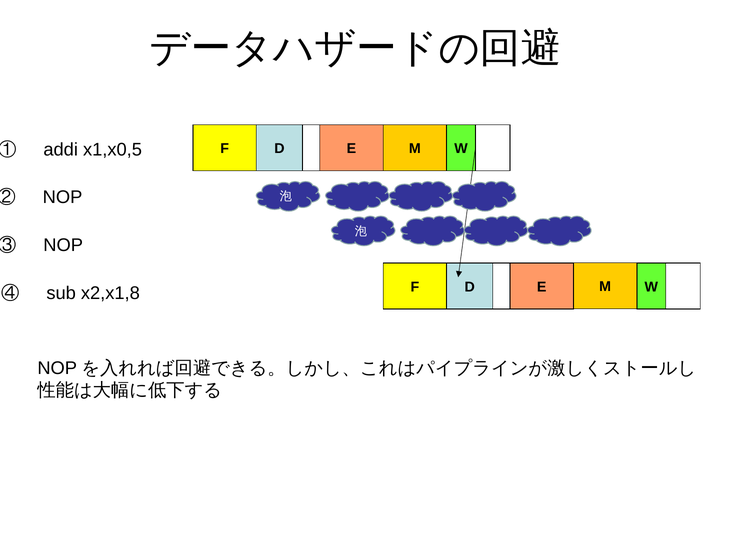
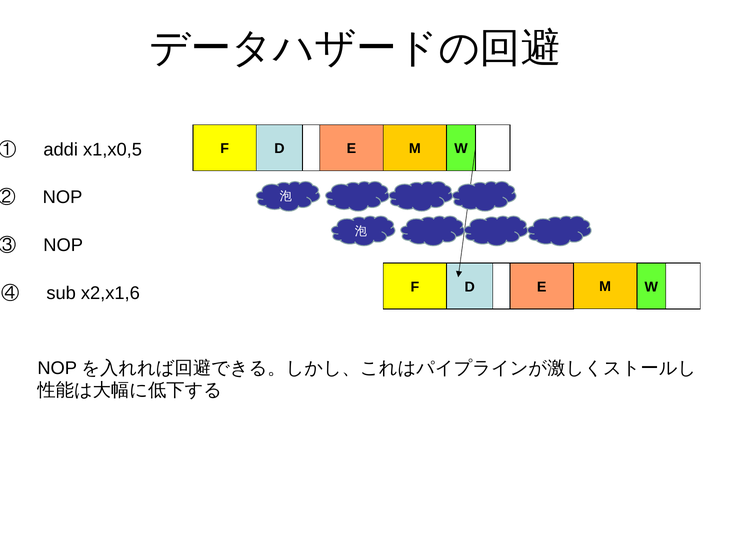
x2,x1,8: x2,x1,8 -> x2,x1,6 (110, 293)
